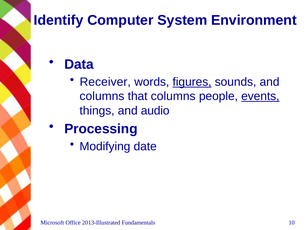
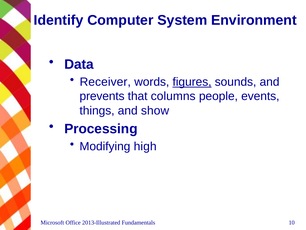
columns: columns -> prevents (102, 96)
events underline: present -> none (260, 96)
audio: audio -> show (155, 110)
date: date -> high (145, 146)
